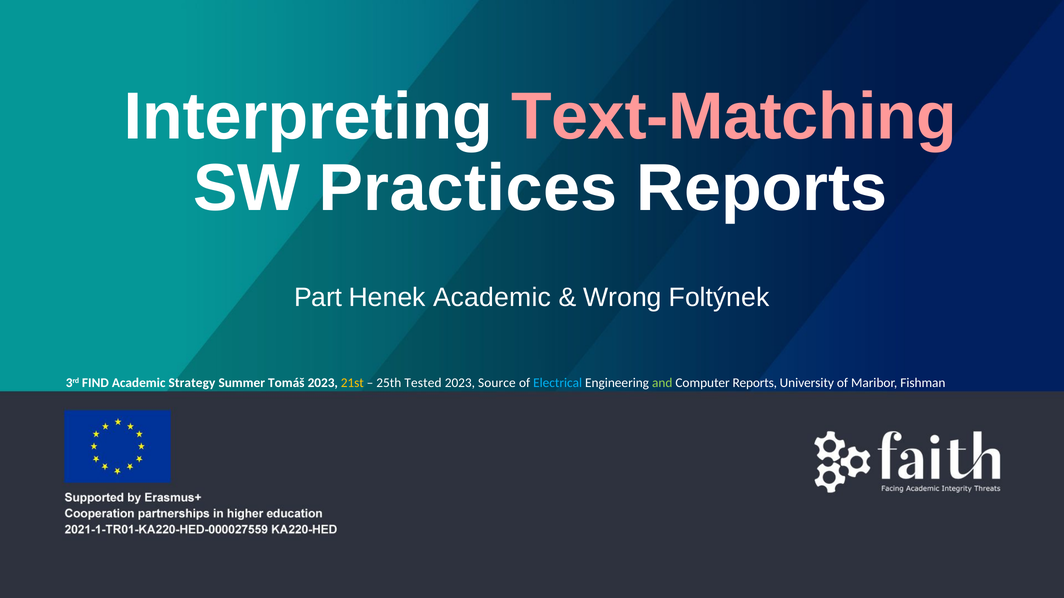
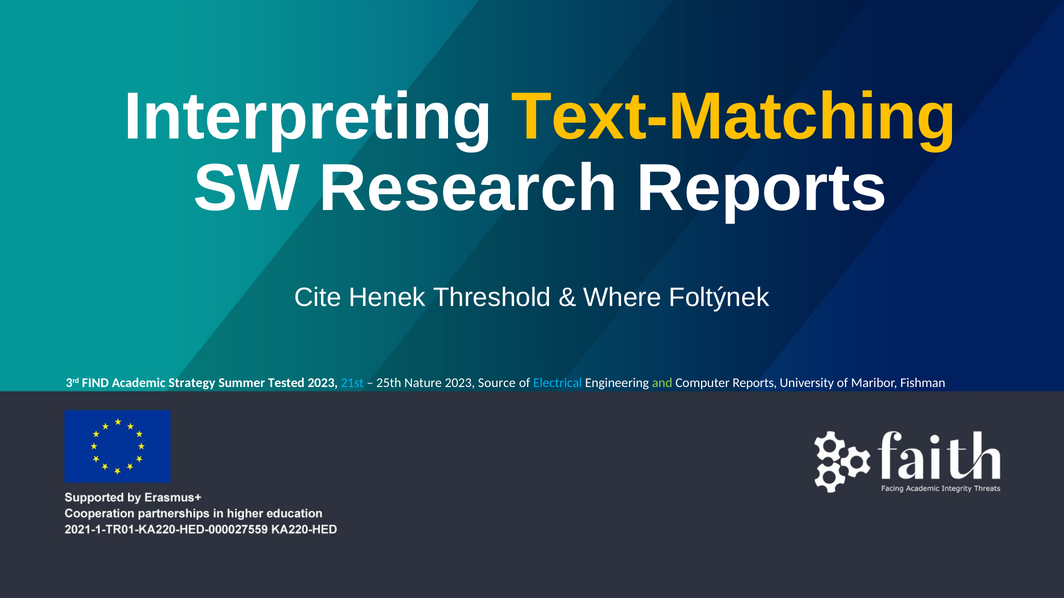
Text-Matching colour: pink -> yellow (734, 117)
Practices: Practices -> Research (468, 189)
Part: Part -> Cite (318, 298)
Henek Academic: Academic -> Threshold (492, 298)
Wrong: Wrong -> Where (622, 298)
Tomáš: Tomáš -> Tested (286, 383)
21st colour: yellow -> light blue (352, 383)
Tested: Tested -> Nature (423, 383)
